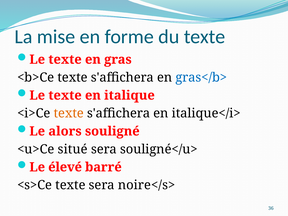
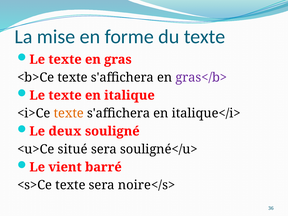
gras</b> colour: blue -> purple (201, 77)
alors: alors -> deux (65, 131)
élevé: élevé -> vient (65, 167)
